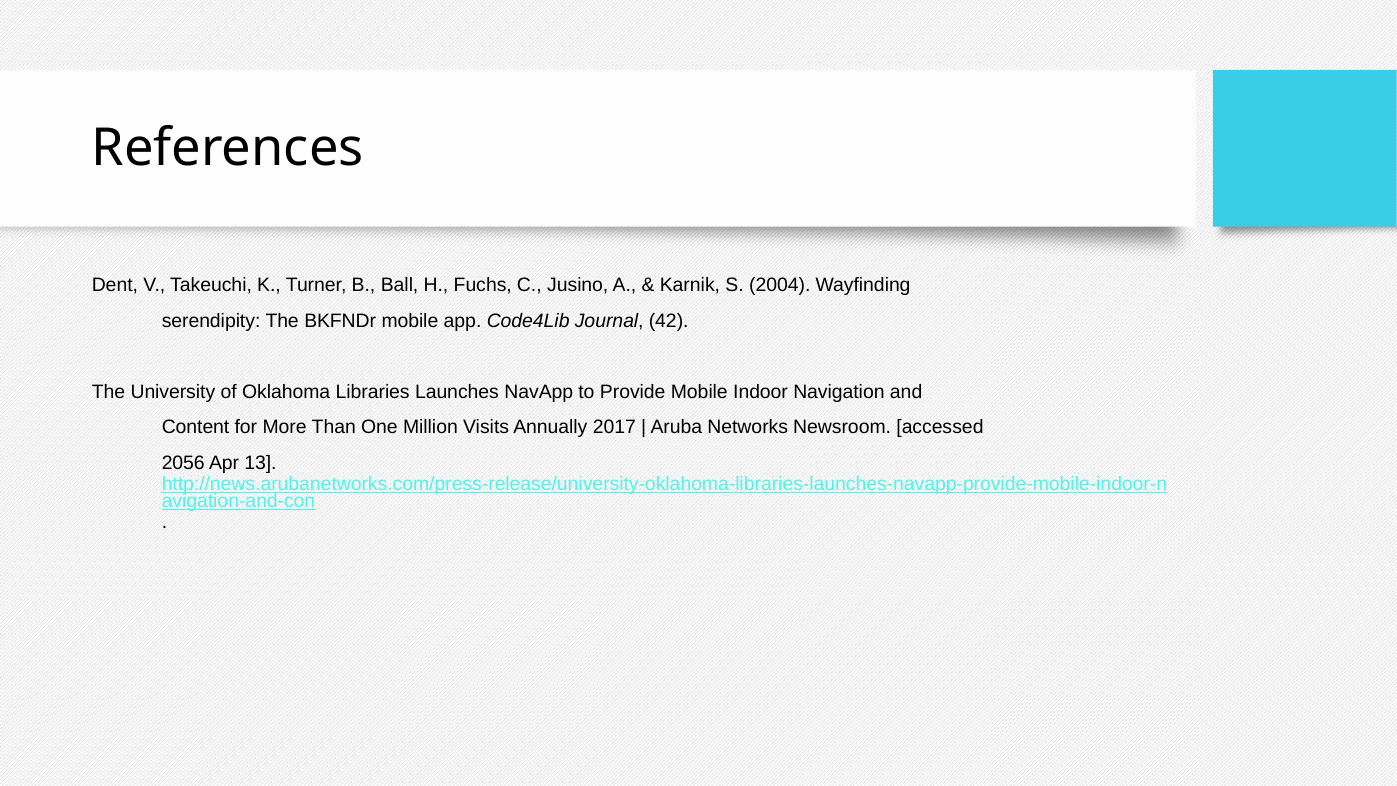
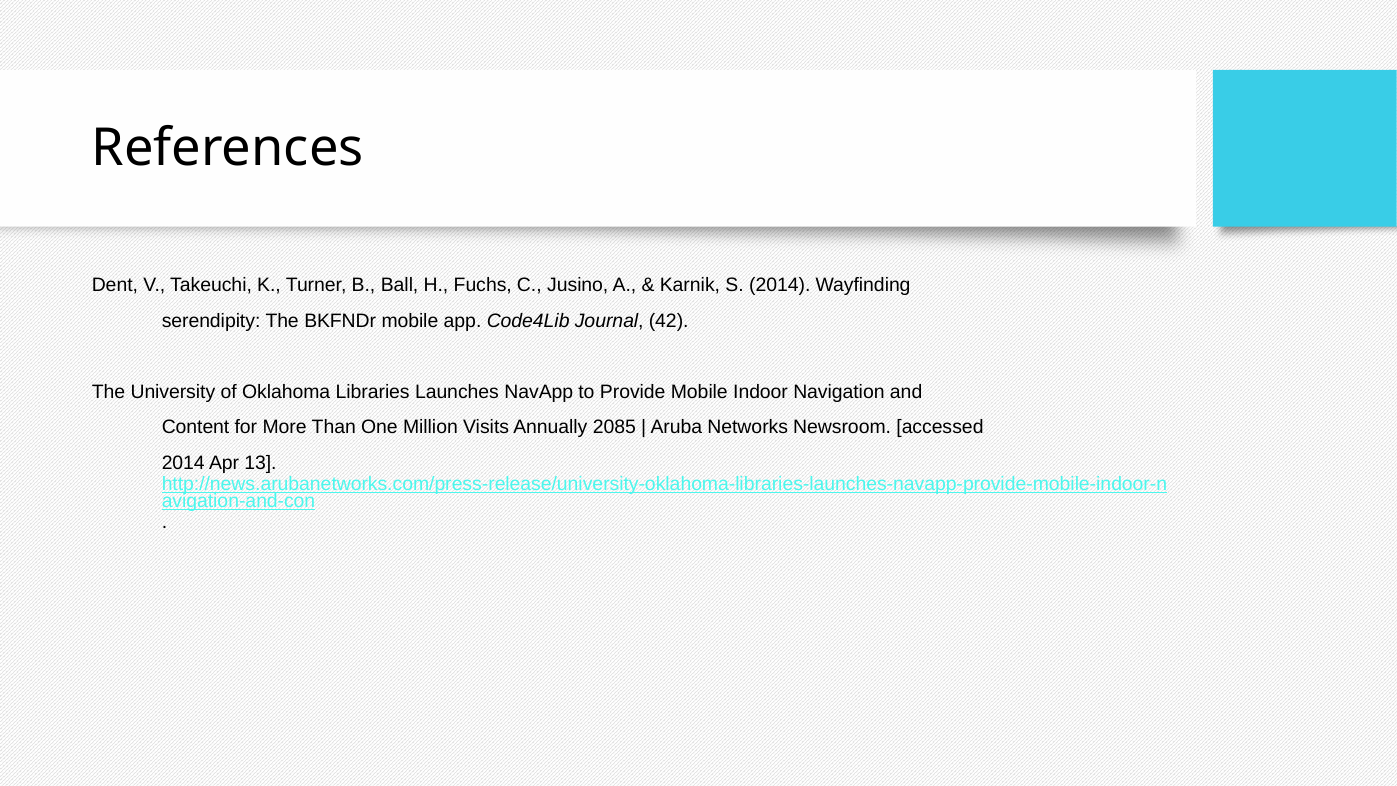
S 2004: 2004 -> 2014 (780, 285)
2017: 2017 -> 2085 (614, 427)
2056: 2056 -> 2014 (183, 463)
